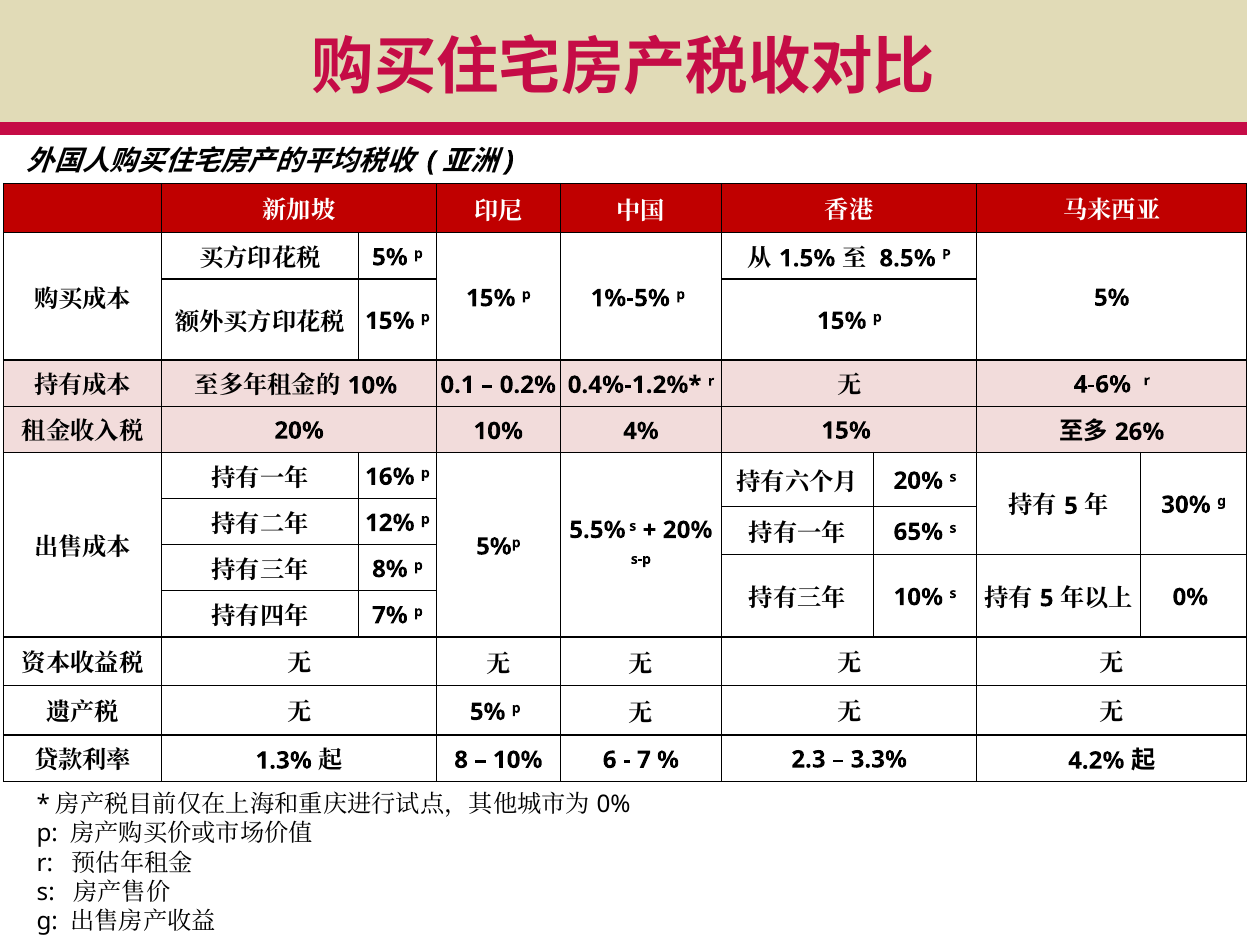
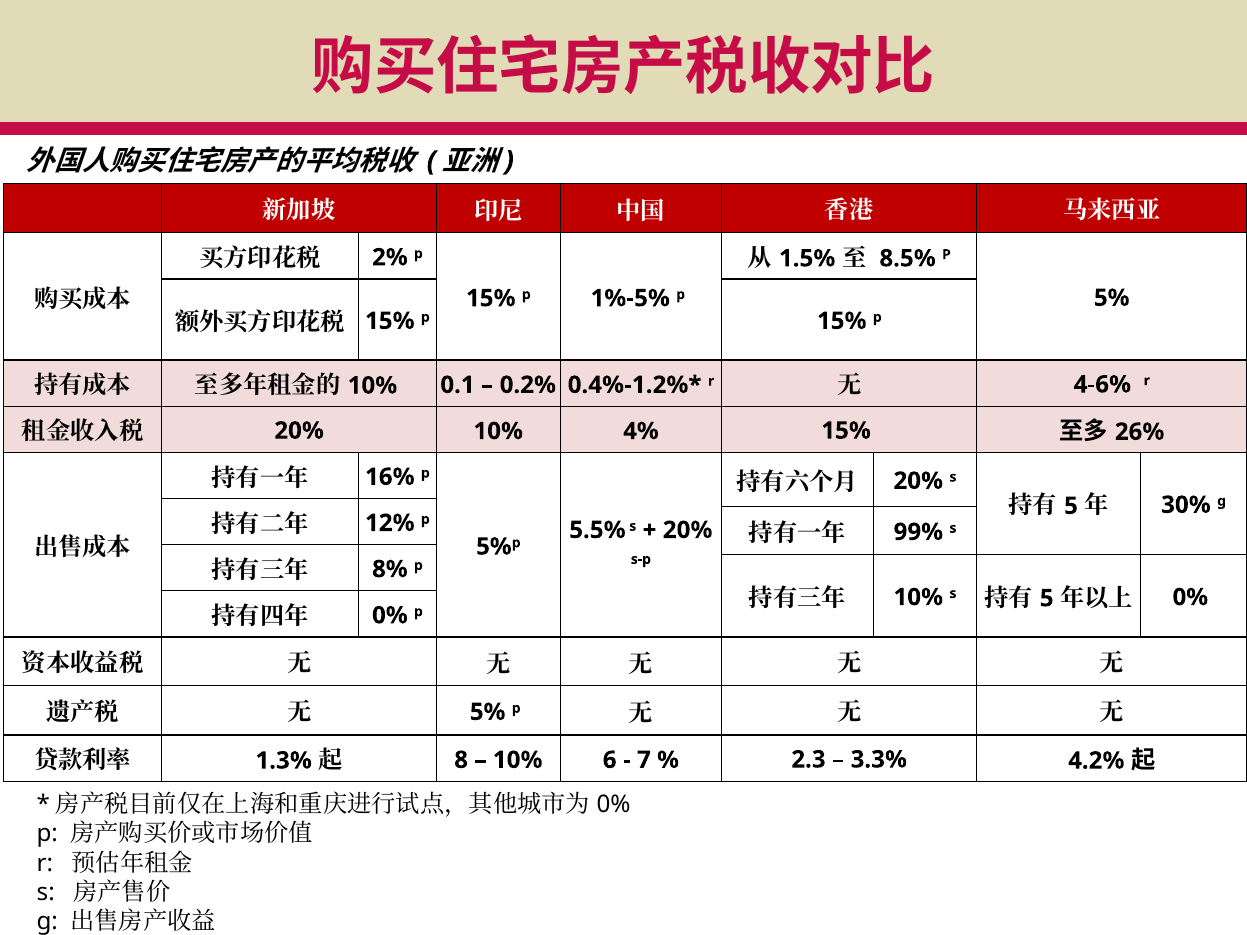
5%: 5% -> 2% (390, 257)
65%: 65% -> 99% (918, 532)
7%: 7% -> 0% (390, 616)
